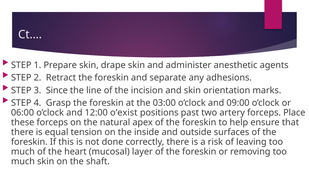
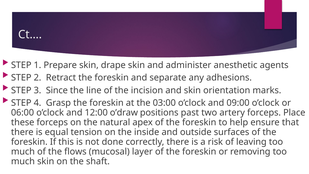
o’exist: o’exist -> o’draw (124, 113)
heart: heart -> flows (75, 152)
